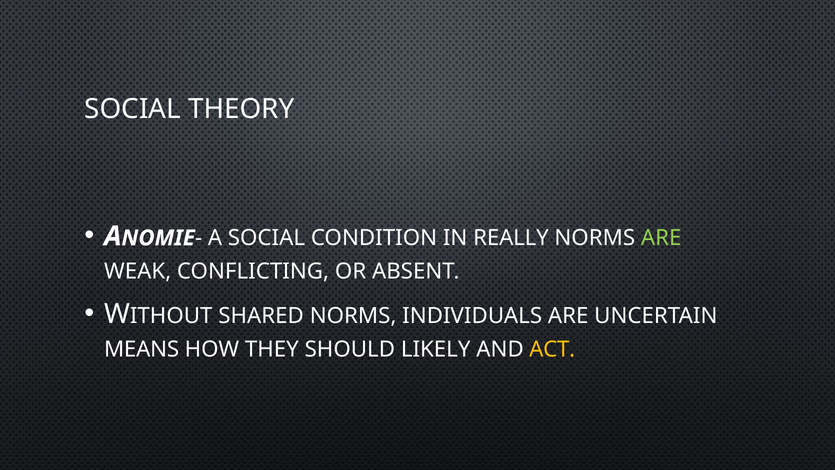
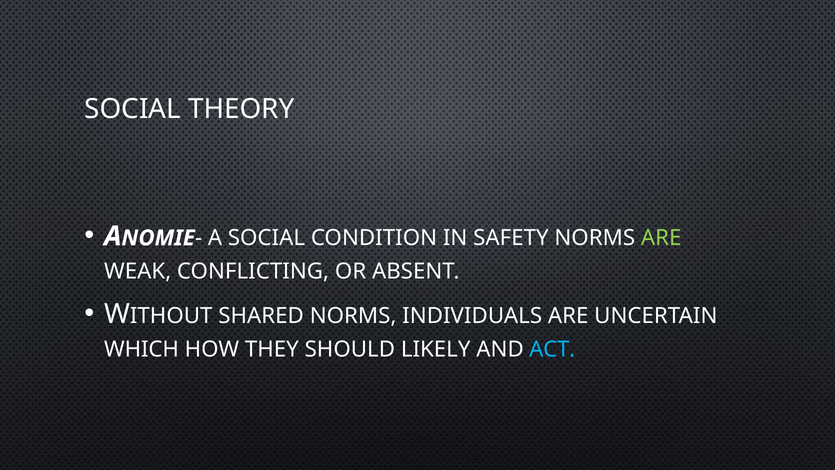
REALLY: REALLY -> SAFETY (511, 238)
MEANS: MEANS -> WHICH (142, 349)
ACT colour: yellow -> light blue (552, 349)
